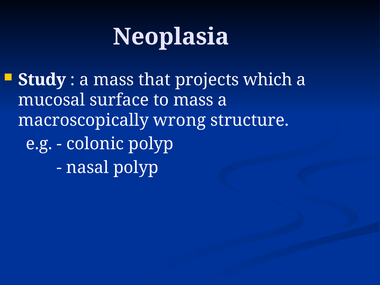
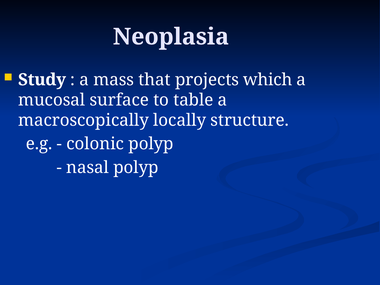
to mass: mass -> table (193, 100)
wrong: wrong -> locally (180, 120)
